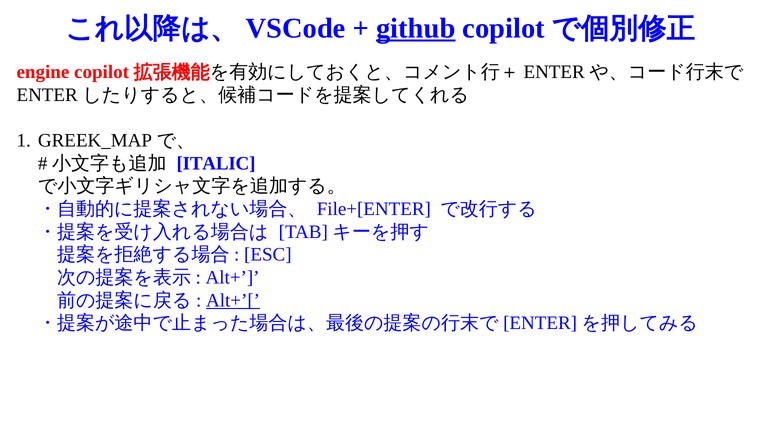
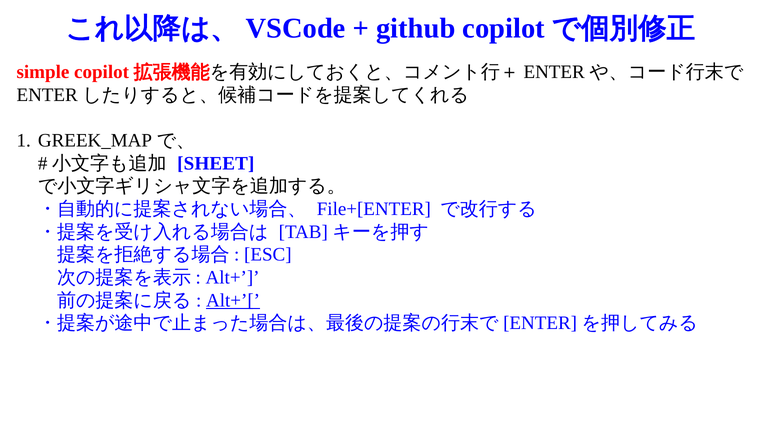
github underline: present -> none (416, 28)
engine: engine -> simple (43, 72)
ITALIC: ITALIC -> SHEET (216, 163)
